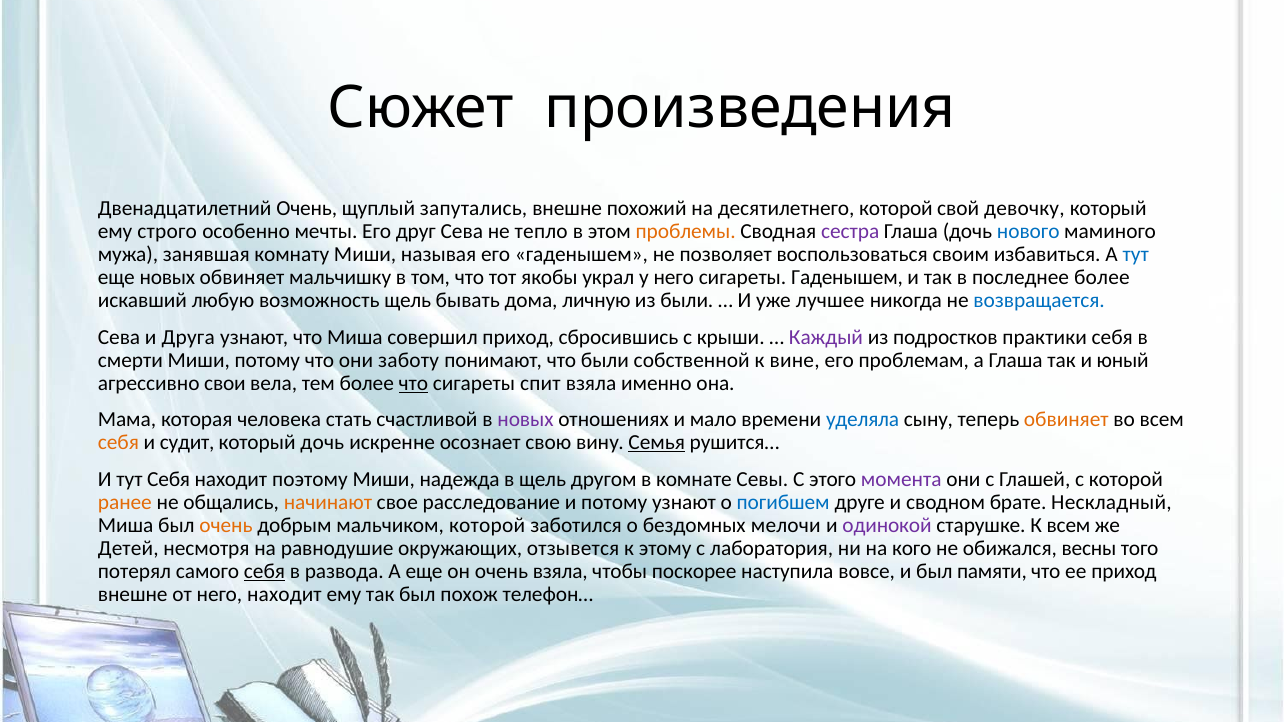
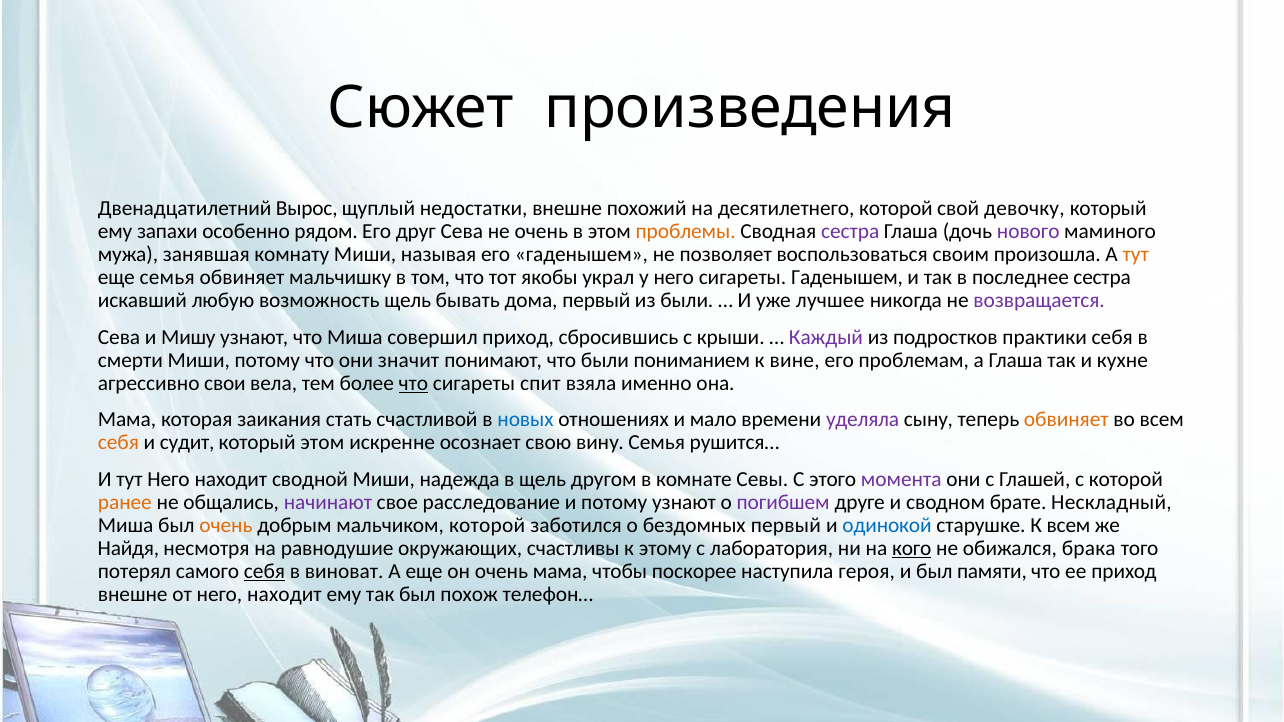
Двенадцатилетний Очень: Очень -> Вырос (307, 208)
запутались: запутались -> недостатки (474, 208)
строго: строго -> запахи (167, 232)
мечты: мечты -> рядом (326, 232)
не тепло: тепло -> очень (541, 232)
нового colour: blue -> purple (1028, 232)
избавиться: избавиться -> произошла (1047, 255)
тут colour: blue -> orange (1136, 255)
еще новых: новых -> семья (167, 278)
последнее более: более -> сестра (1102, 278)
дома личную: личную -> первый (596, 301)
возвращается colour: blue -> purple (1039, 301)
Друга: Друга -> Мишу (188, 337)
заботу: заботу -> значит (409, 360)
собственной: собственной -> пониманием (692, 360)
юный: юный -> кухне (1123, 360)
человека: человека -> заикания (279, 420)
новых colour: purple -> blue (525, 420)
уделяла colour: blue -> purple (863, 420)
который дочь: дочь -> этом (322, 443)
Семья underline: present -> none (657, 443)
тут Себя: Себя -> Него (169, 479)
поэтому: поэтому -> сводной (310, 479)
начинают colour: orange -> purple (328, 502)
погибшем colour: blue -> purple (783, 502)
бездомных мелочи: мелочи -> первый (786, 525)
одинокой colour: purple -> blue (887, 525)
Детей: Детей -> Найдя (128, 548)
отзывется: отзывется -> счастливы (573, 548)
кого underline: none -> present (912, 548)
весны: весны -> брака (1089, 548)
развода: развода -> виноват (344, 571)
очень взяла: взяла -> мама (560, 571)
вовсе: вовсе -> героя (867, 571)
